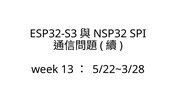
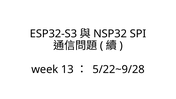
5/22~3/28: 5/22~3/28 -> 5/22~9/28 (119, 69)
